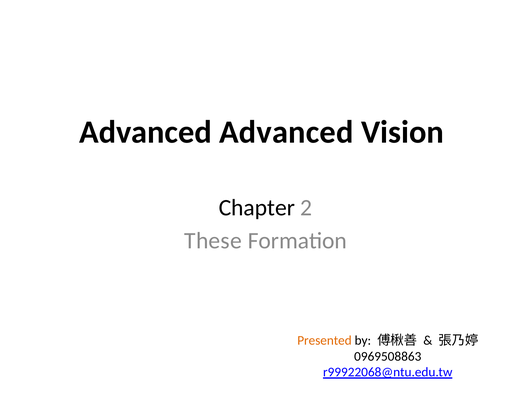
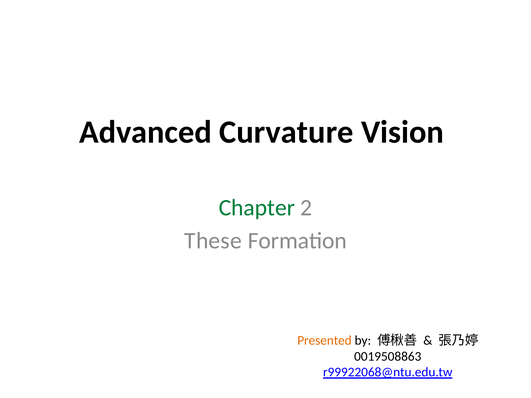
Advanced Advanced: Advanced -> Curvature (286, 132)
Chapter colour: black -> green (257, 208)
0969508863: 0969508863 -> 0019508863 (388, 357)
